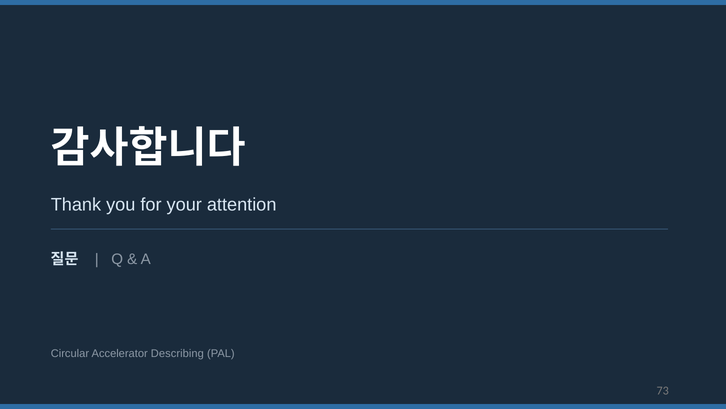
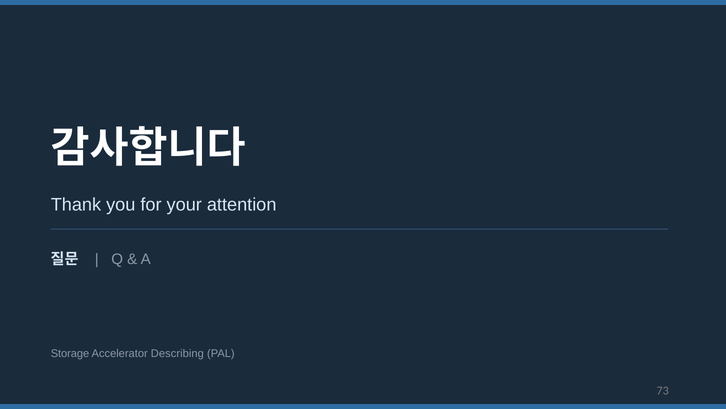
Circular: Circular -> Storage (70, 353)
